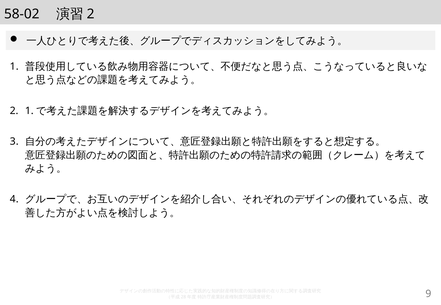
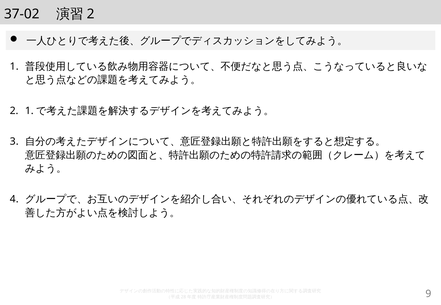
58-02: 58-02 -> 37-02 (22, 14)
